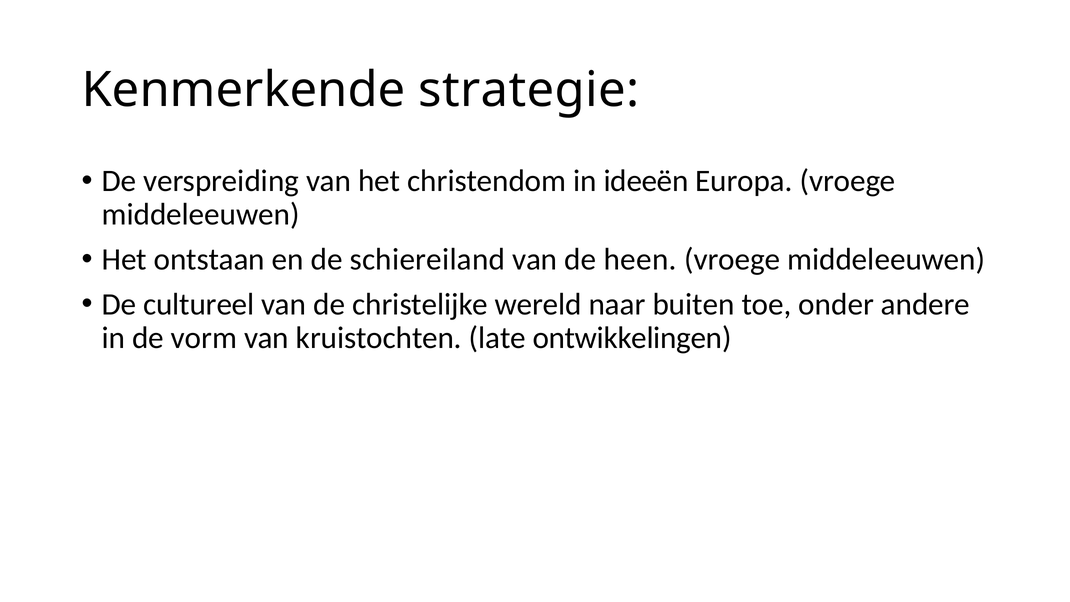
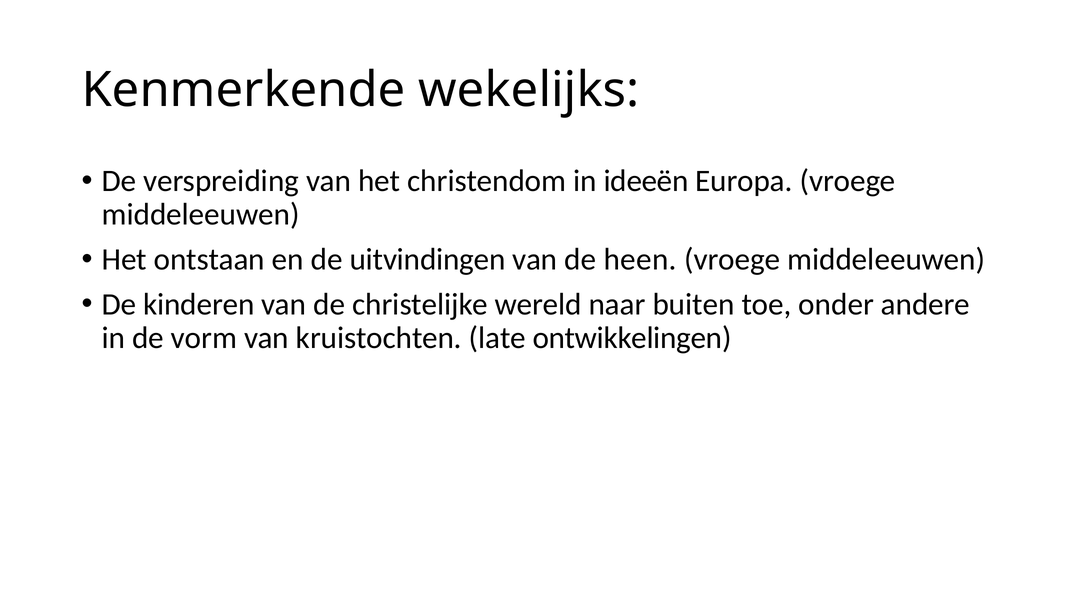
strategie: strategie -> wekelijks (529, 90)
schiereiland: schiereiland -> uitvindingen (428, 259)
cultureel: cultureel -> kinderen (199, 304)
